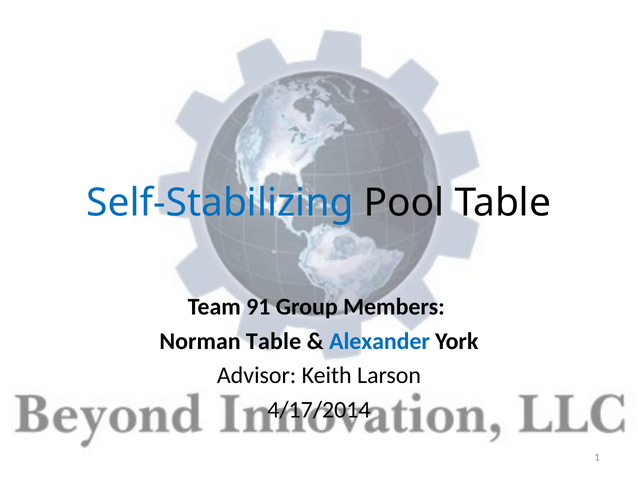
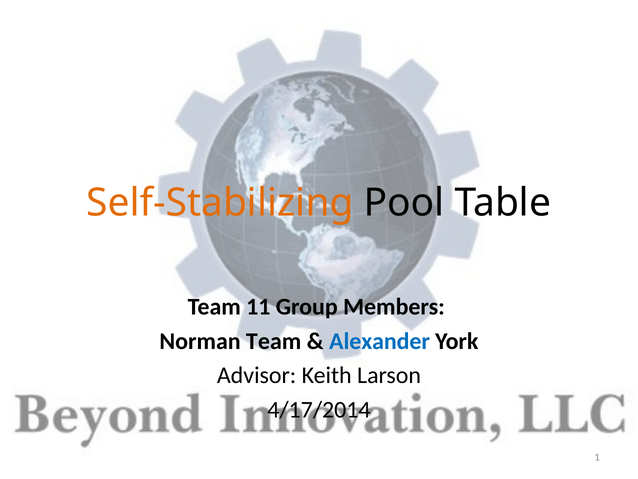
Self-Stabilizing colour: blue -> orange (220, 203)
91: 91 -> 11 (258, 306)
Norman Table: Table -> Team (274, 341)
